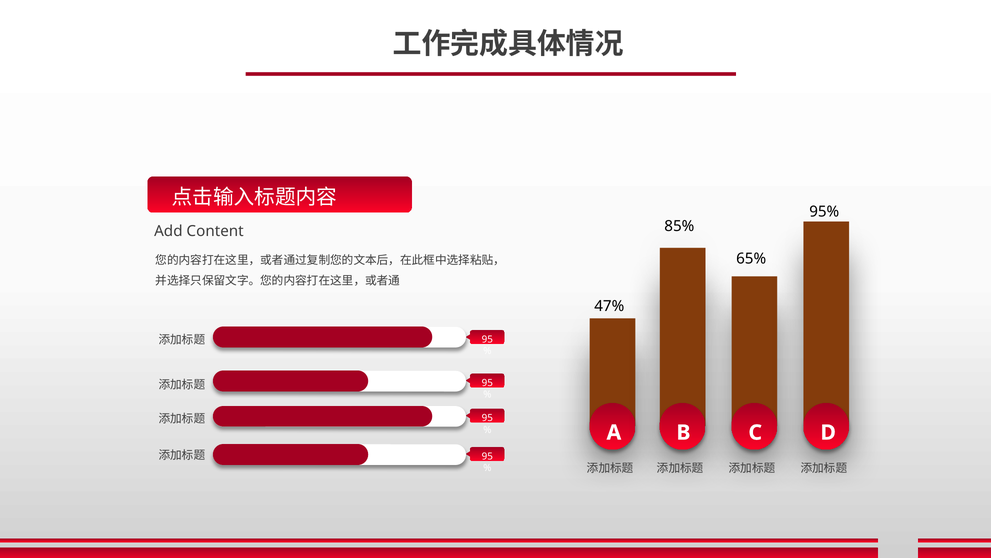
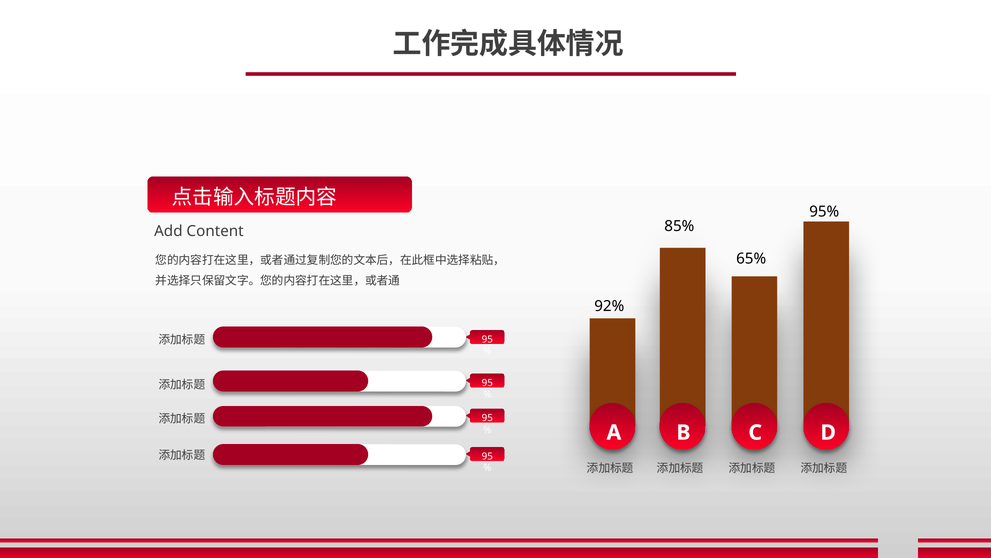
47%: 47% -> 92% (609, 306)
